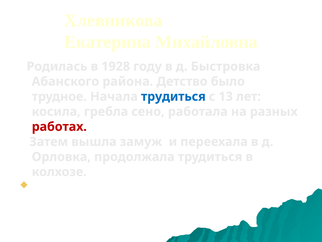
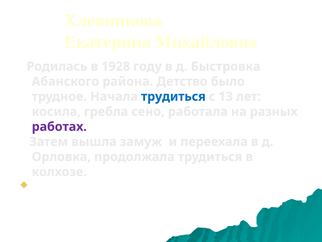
работах colour: red -> purple (59, 126)
